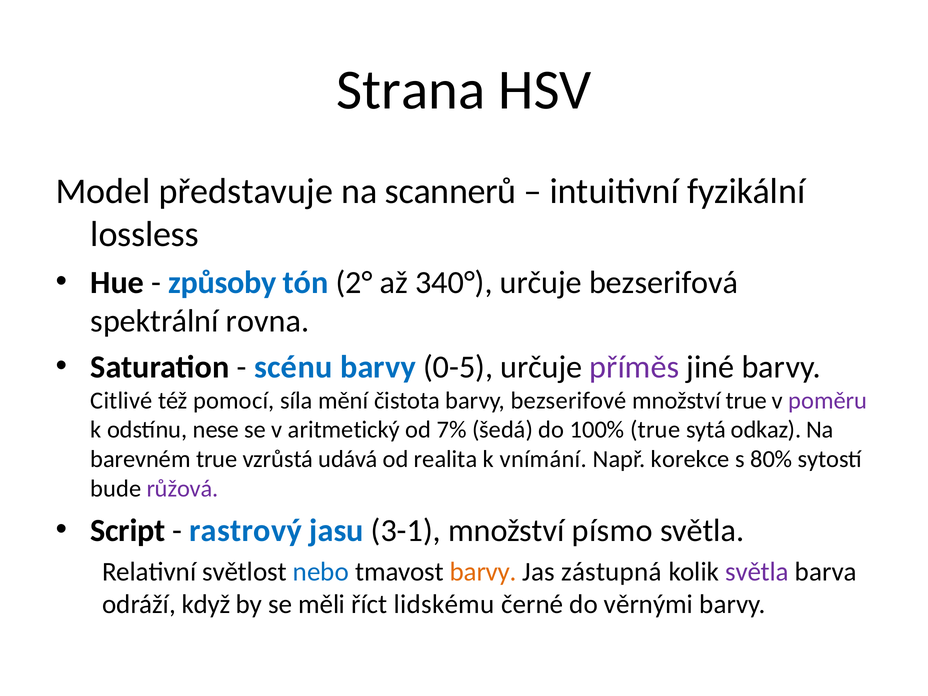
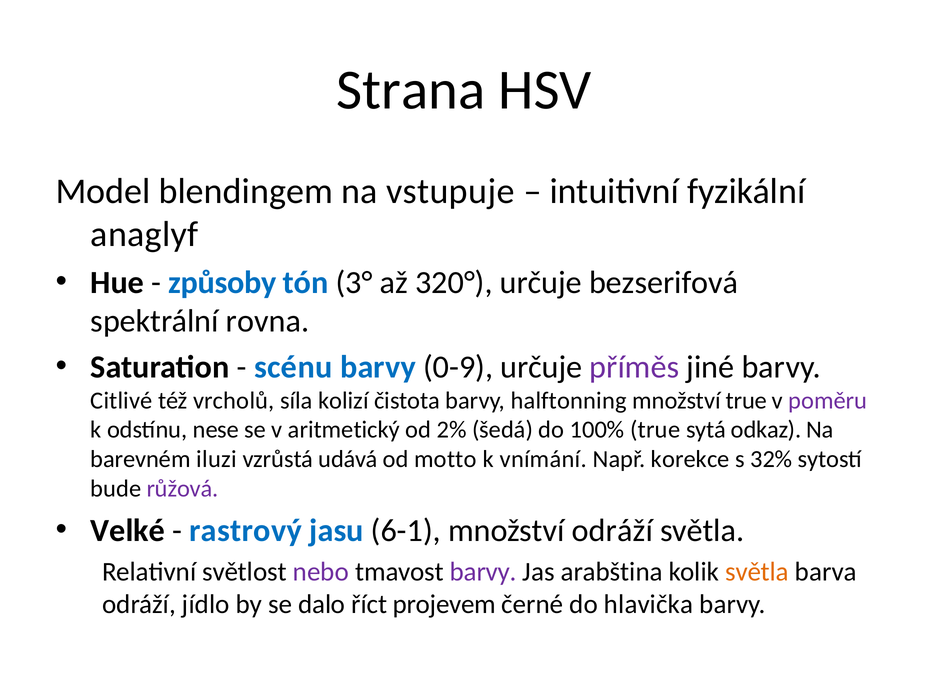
představuje: představuje -> blendingem (246, 191)
scannerů: scannerů -> vstupuje (450, 191)
lossless: lossless -> anaglyf (144, 235)
2°: 2° -> 3° (354, 283)
340°: 340° -> 320° (454, 283)
0-5: 0-5 -> 0-9 (458, 367)
pomocí: pomocí -> vrcholů (234, 401)
mění: mění -> kolizí (343, 401)
bezserifové: bezserifové -> halftonning (569, 401)
7%: 7% -> 2% (452, 430)
barevném true: true -> iluzi (217, 459)
realita: realita -> motto (445, 459)
80%: 80% -> 32% (771, 459)
Script: Script -> Velké (128, 530)
3-1: 3-1 -> 6-1 (406, 530)
množství písmo: písmo -> odráží (612, 530)
nebo colour: blue -> purple (321, 572)
barvy colour: orange -> purple (483, 572)
zástupná: zástupná -> arabština (612, 572)
světla colour: purple -> orange (757, 572)
když: když -> jídlo (206, 604)
měli: měli -> dalo (322, 604)
lidskému: lidskému -> projevem (444, 604)
věrnými: věrnými -> hlavička (649, 604)
